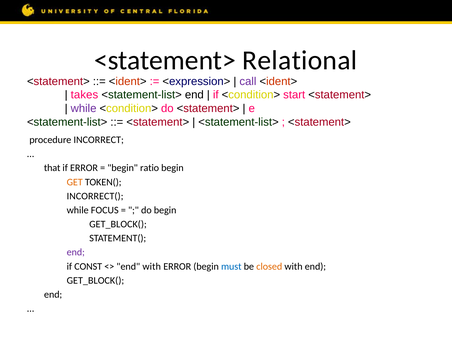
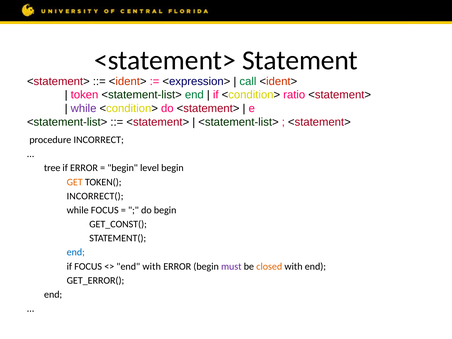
Relational: Relational -> Statement (300, 60)
call colour: purple -> green (248, 81)
takes: takes -> token (85, 95)
end colour: black -> green (194, 95)
start: start -> ratio (294, 95)
that: that -> tree (52, 168)
ratio: ratio -> level (150, 168)
GET_BLOCK(: GET_BLOCK( -> GET_CONST( (118, 224)
end colour: purple -> blue (76, 252)
if CONST: CONST -> FOCUS (88, 266)
must colour: blue -> purple (231, 266)
GET_BLOCK(: GET_BLOCK( -> GET_ERROR( (95, 280)
